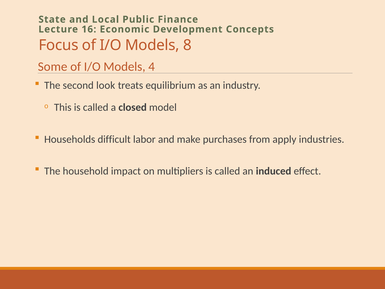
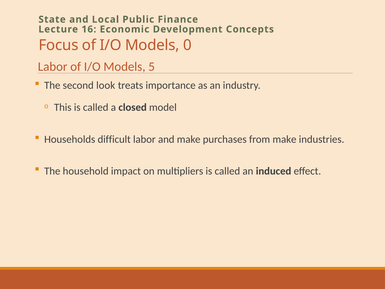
8: 8 -> 0 (187, 45)
Some: Some -> Labor (53, 66)
4: 4 -> 5 (152, 66)
equilibrium: equilibrium -> importance (171, 85)
from apply: apply -> make (284, 139)
